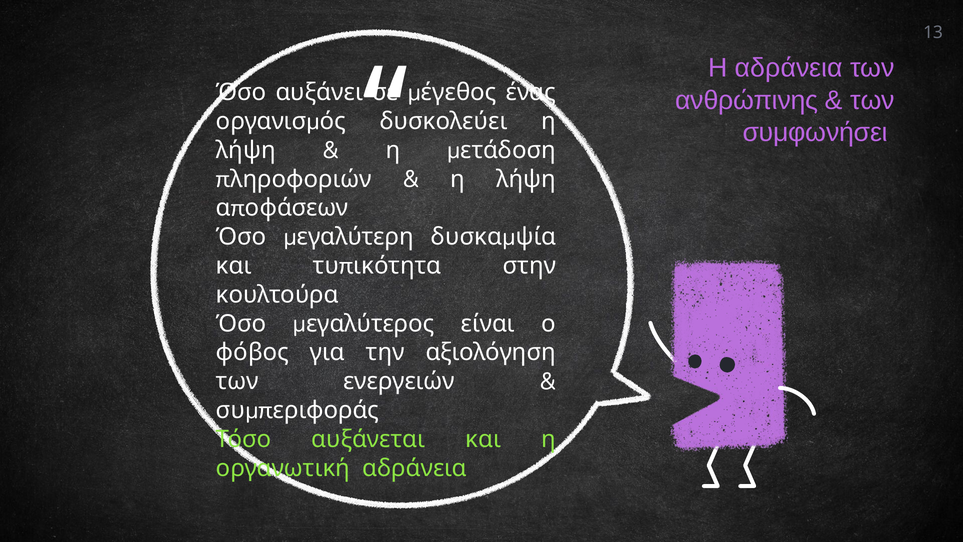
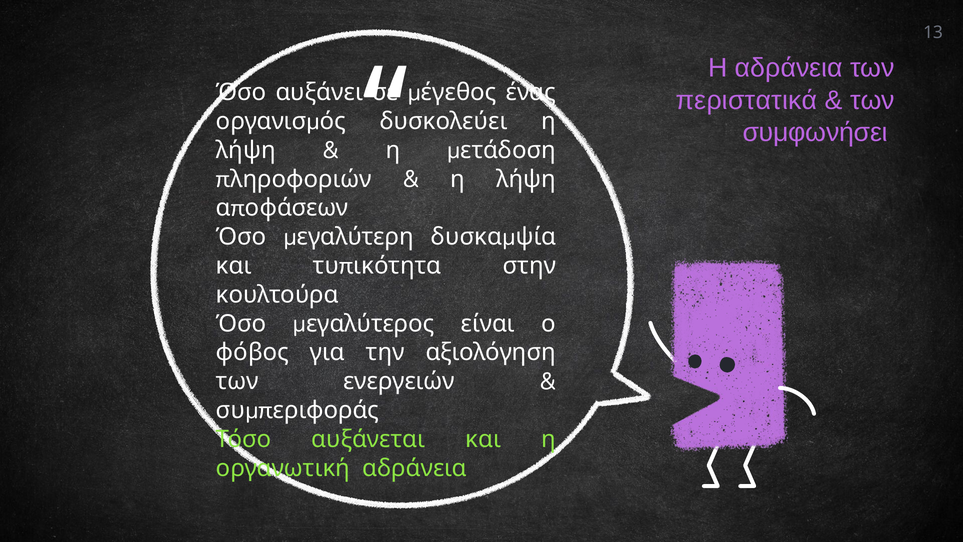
ανθρώπινης: ανθρώπινης -> περιστατικά (747, 100)
